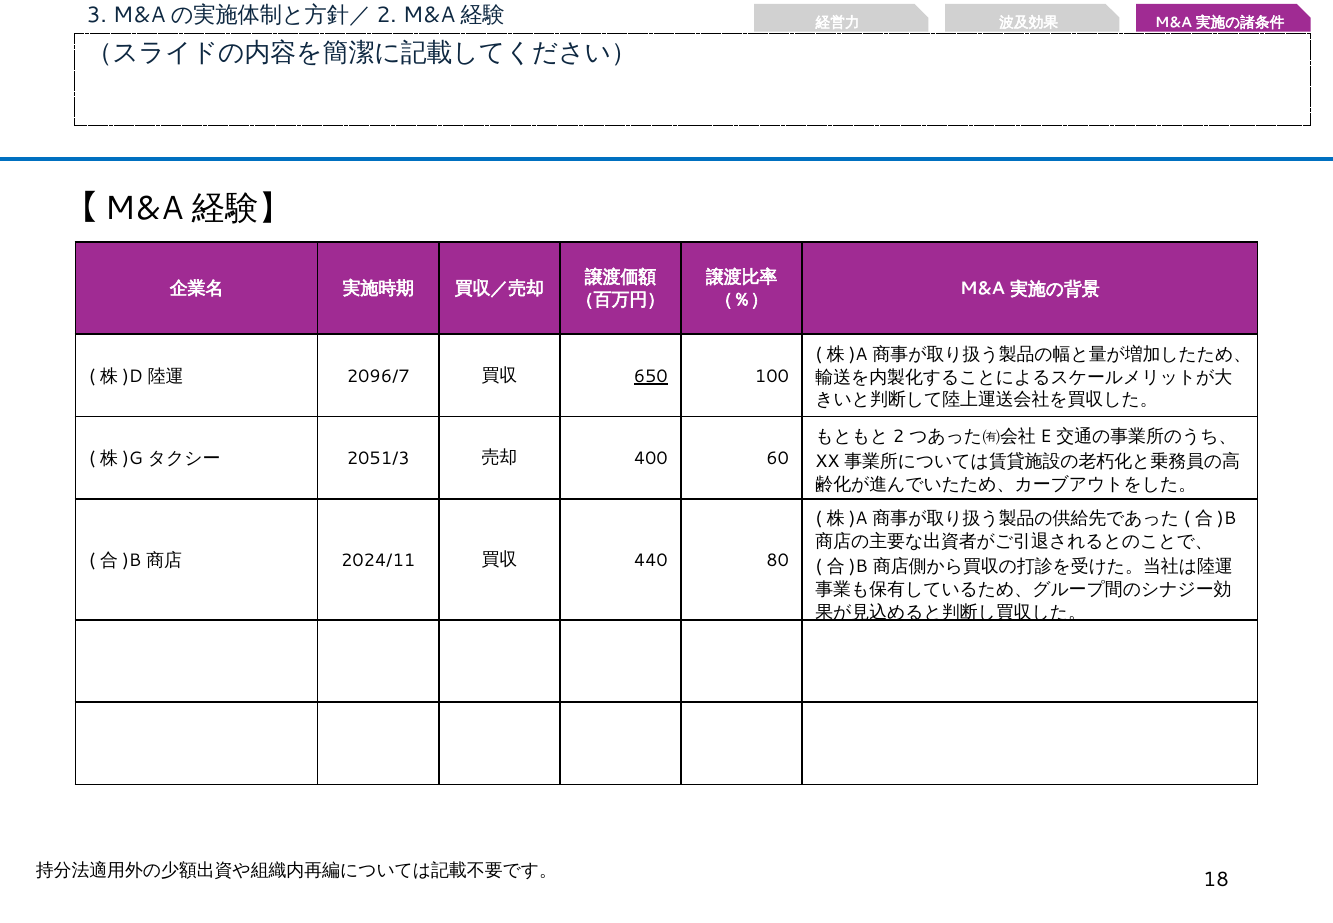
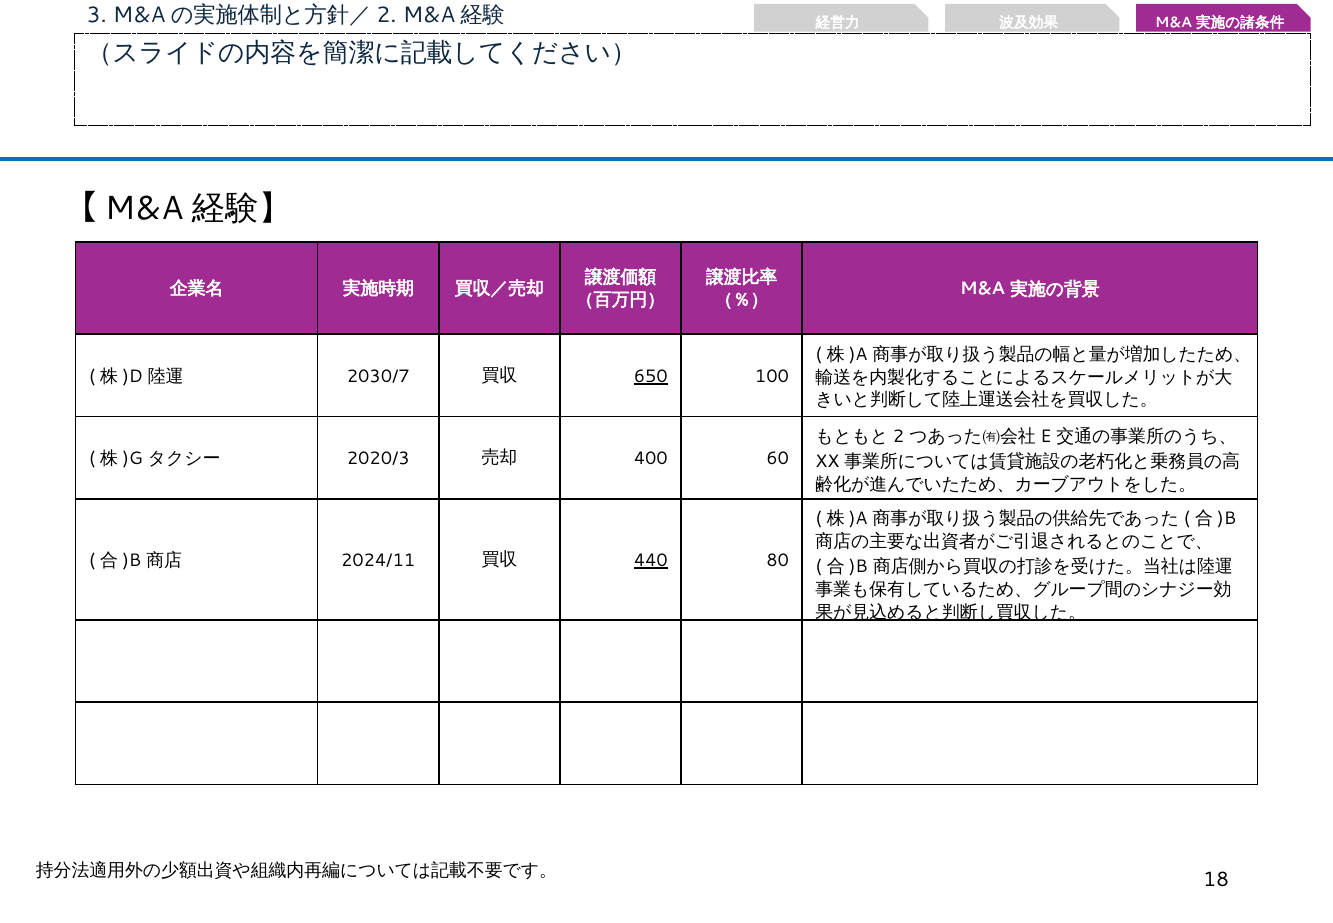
2096/7: 2096/7 -> 2030/7 (378, 376)
2051/3: 2051/3 -> 2020/3 (378, 459)
440 underline: none -> present (651, 560)
